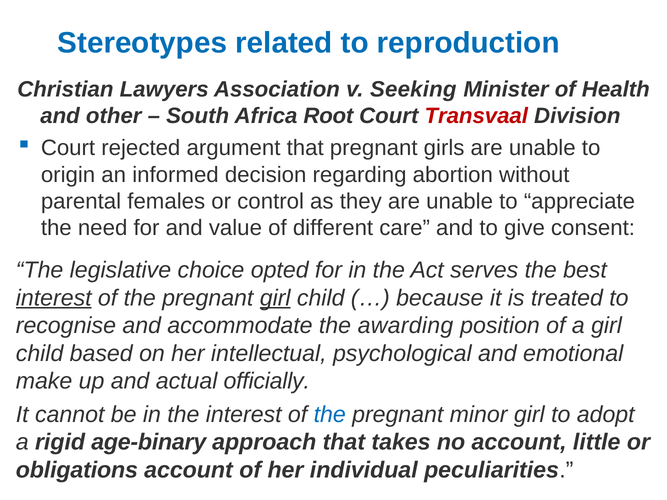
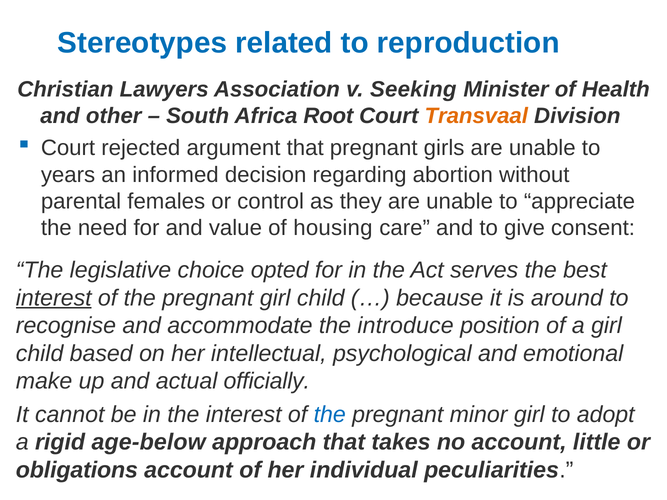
Transvaal colour: red -> orange (476, 116)
origin: origin -> years (68, 175)
different: different -> housing (333, 228)
girl underline: present -> none (275, 298)
treated: treated -> around (567, 298)
awarding: awarding -> introduce (406, 326)
age-binary: age-binary -> age-below (149, 443)
